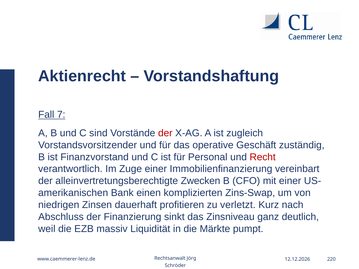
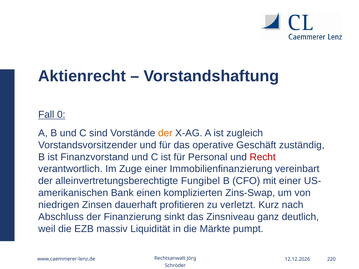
7: 7 -> 0 (61, 115)
der colour: red -> orange (165, 133)
Zwecken: Zwecken -> Fungibel (200, 181)
